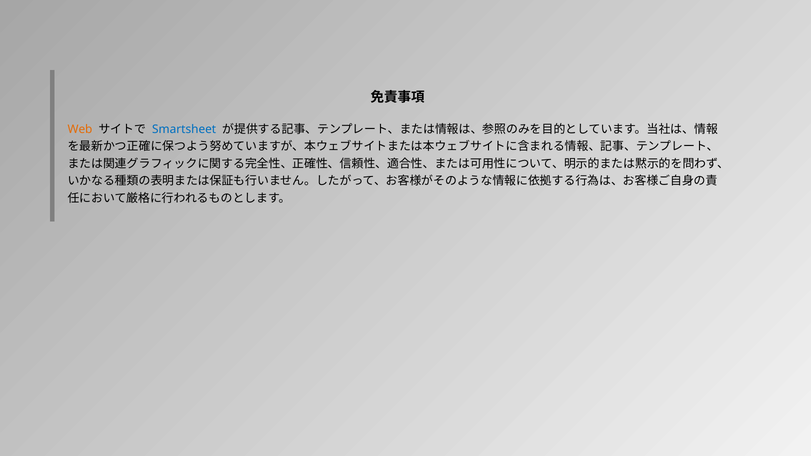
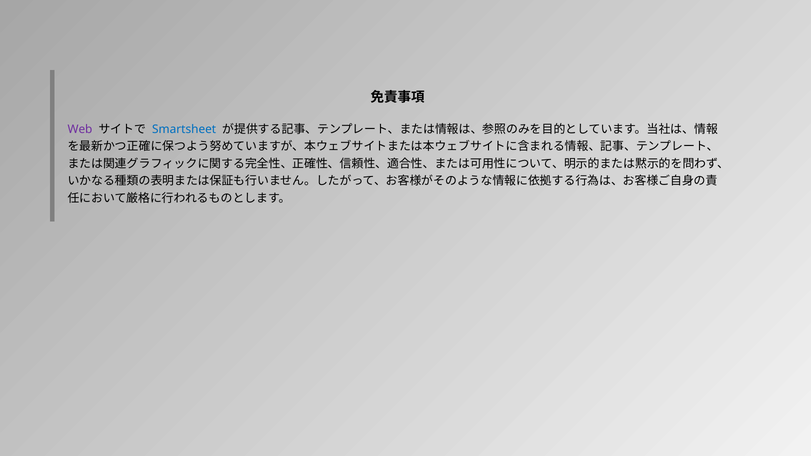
Web colour: orange -> purple (80, 129)
